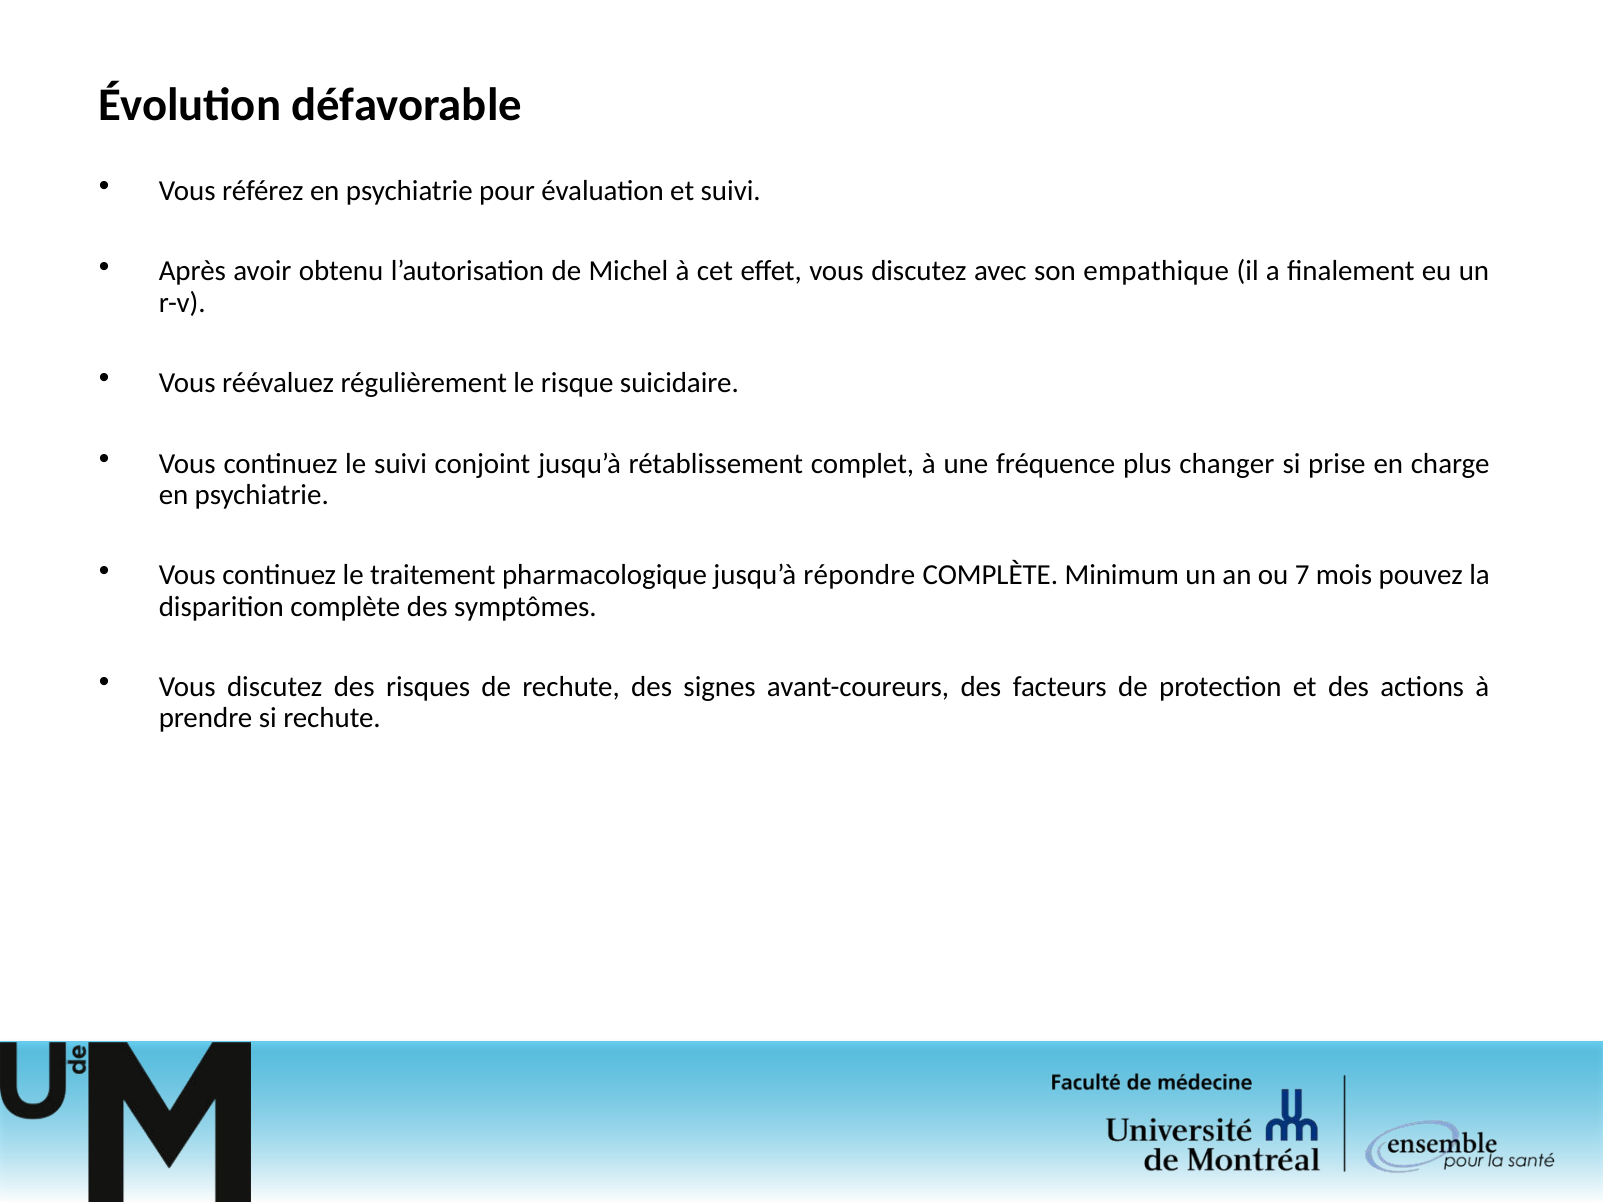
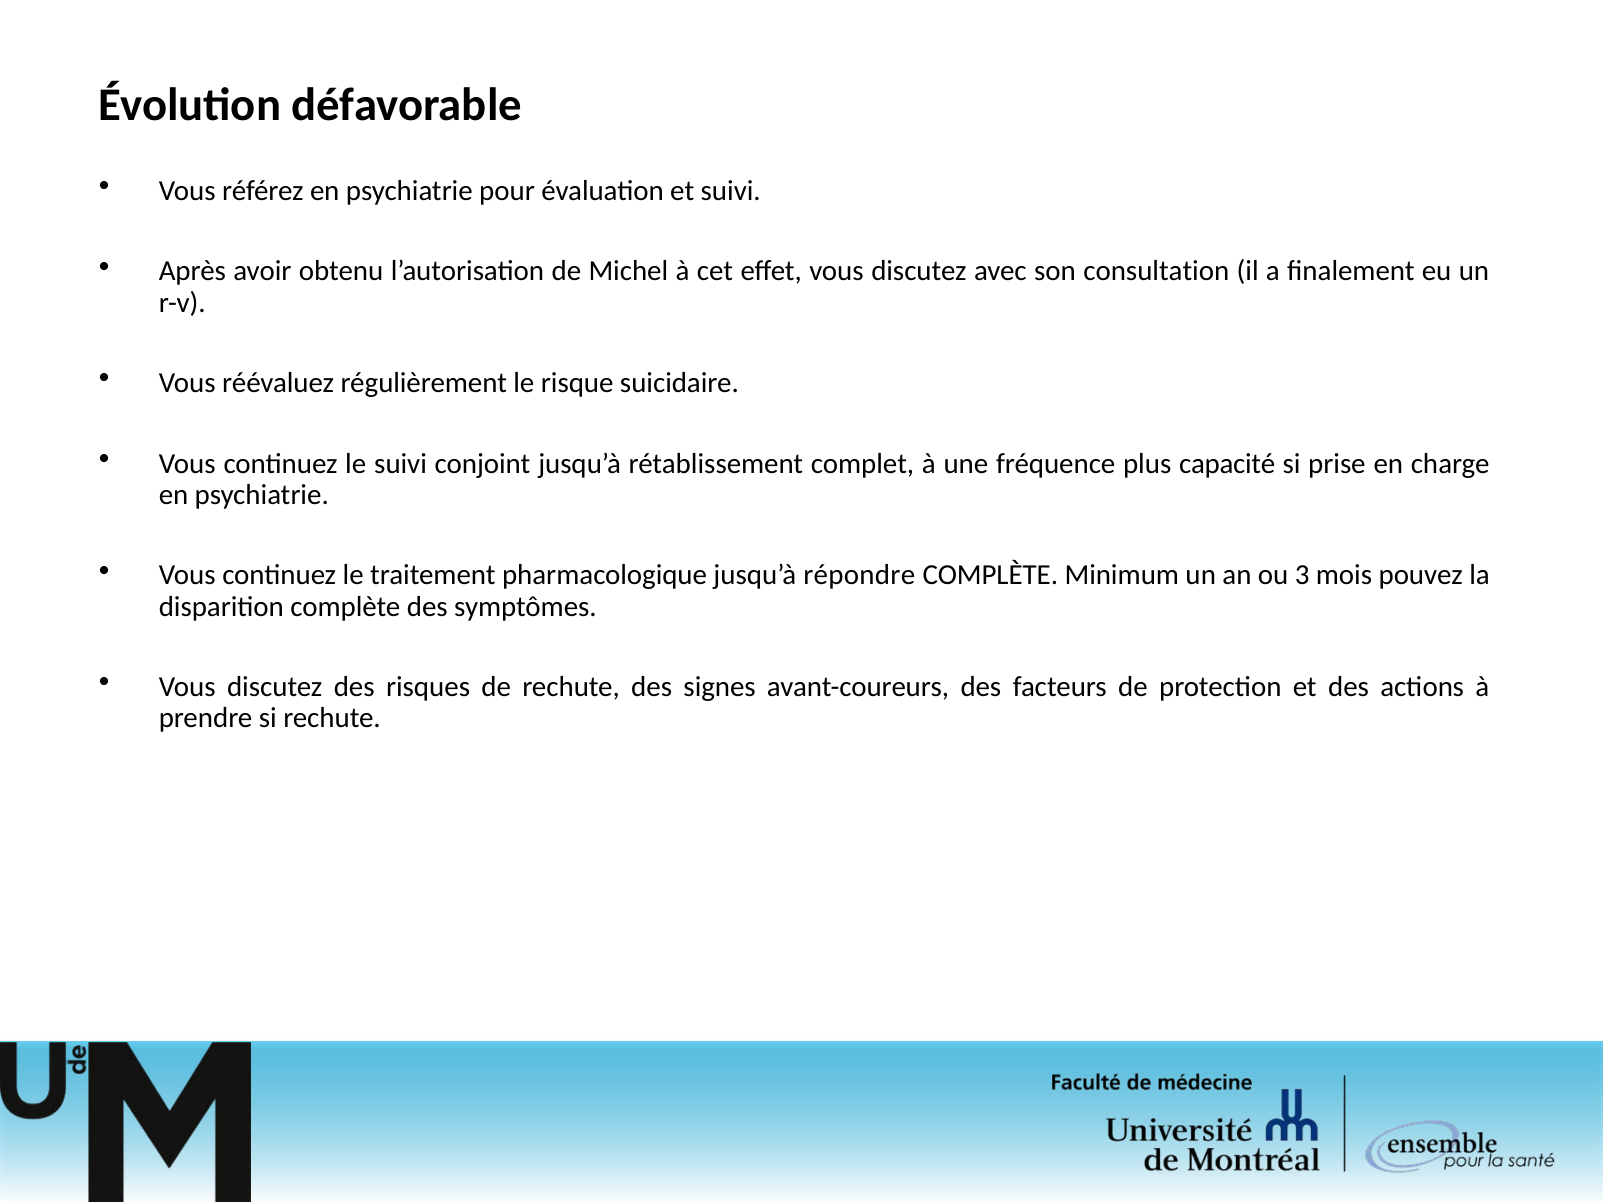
empathique: empathique -> consultation (1156, 271)
changer: changer -> capacité (1227, 464)
7: 7 -> 3 (1302, 575)
